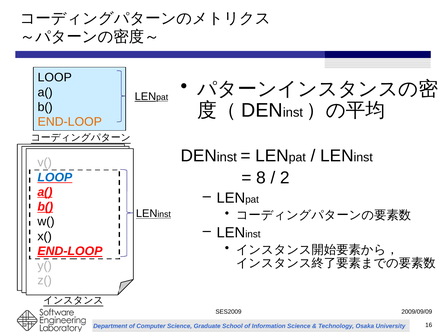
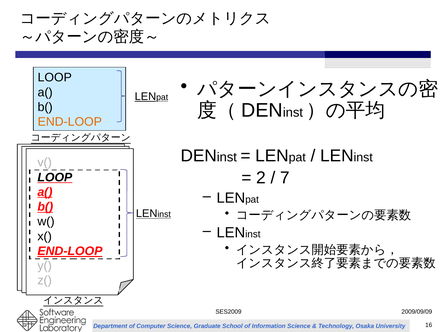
8: 8 -> 2 (261, 178)
2: 2 -> 7 (285, 178)
LOOP colour: blue -> black (55, 177)
